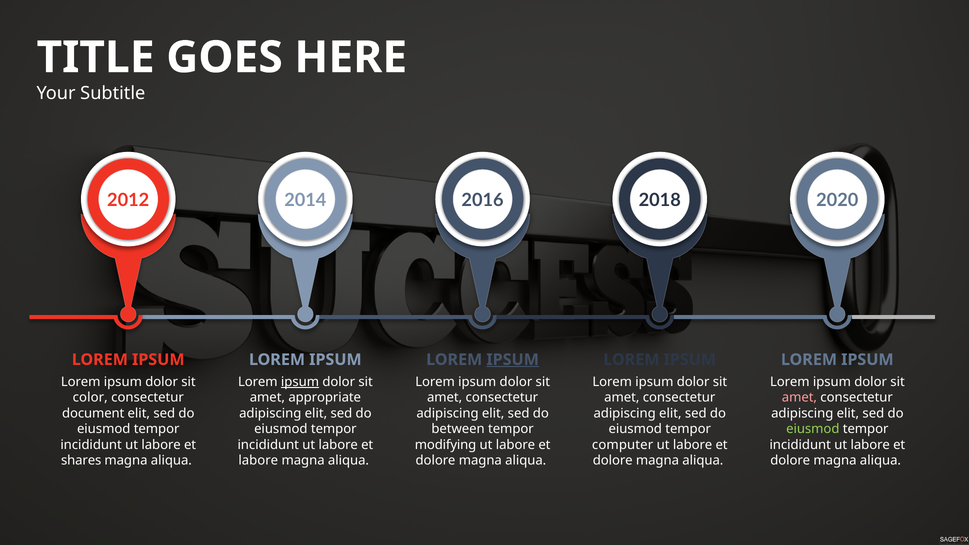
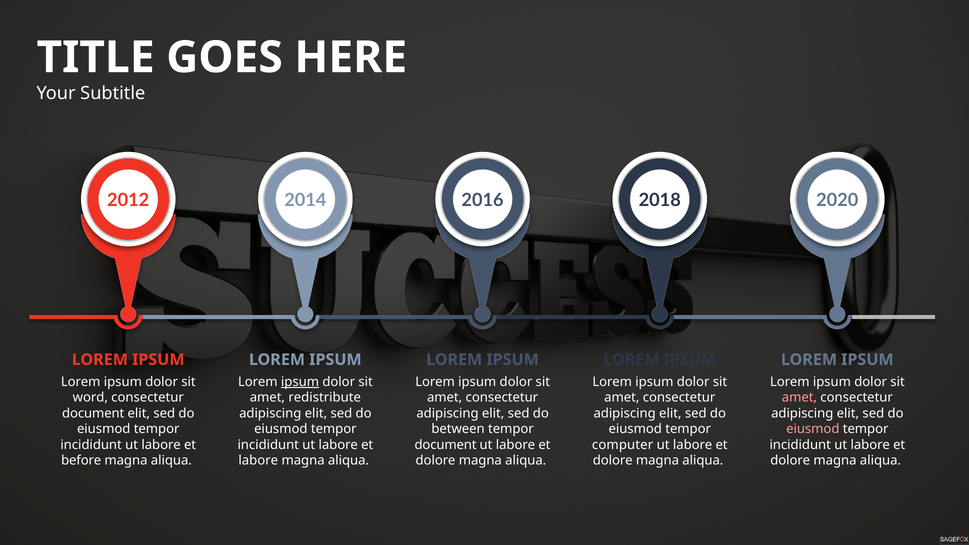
IPSUM underline: present -> none (513, 360)
color: color -> word (90, 398)
appropriate: appropriate -> redistribute (325, 398)
eiusmod colour: light green -> pink (813, 429)
modifying: modifying -> document (446, 445)
shares: shares -> before (81, 461)
